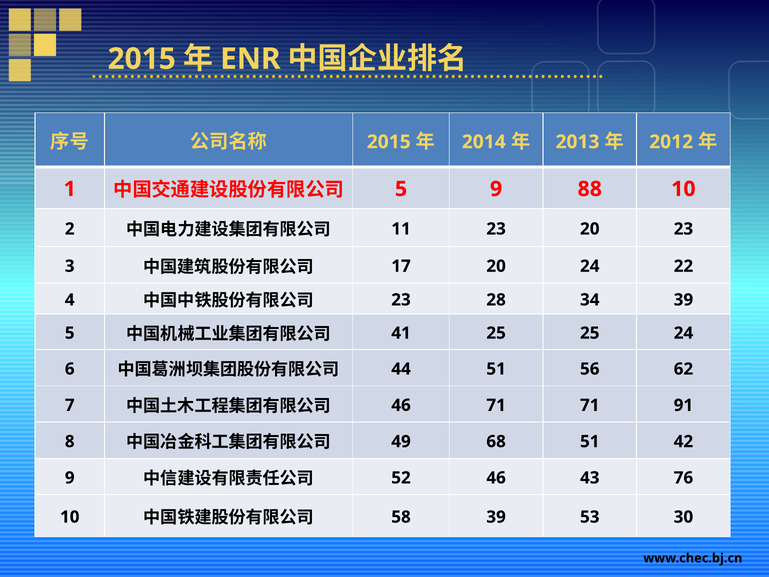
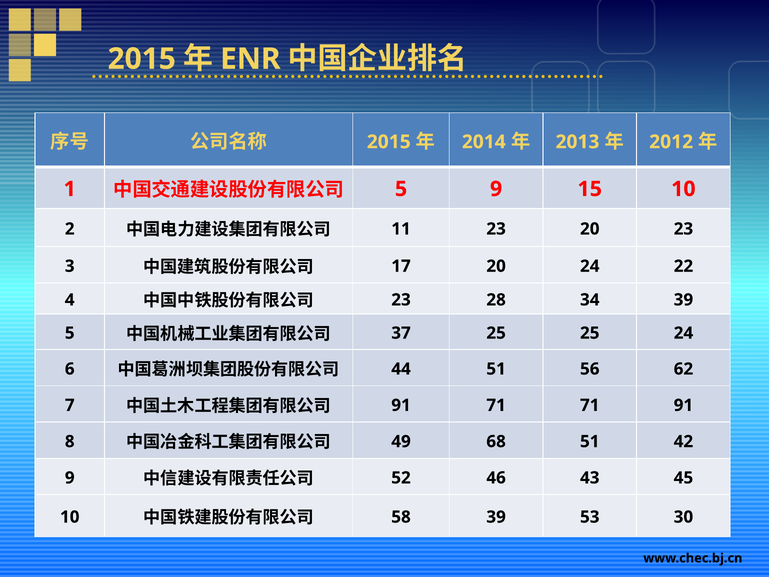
88: 88 -> 15 (590, 189)
41: 41 -> 37 (401, 333)
46: 46 -> 91 (401, 405)
76: 76 -> 45 (683, 478)
